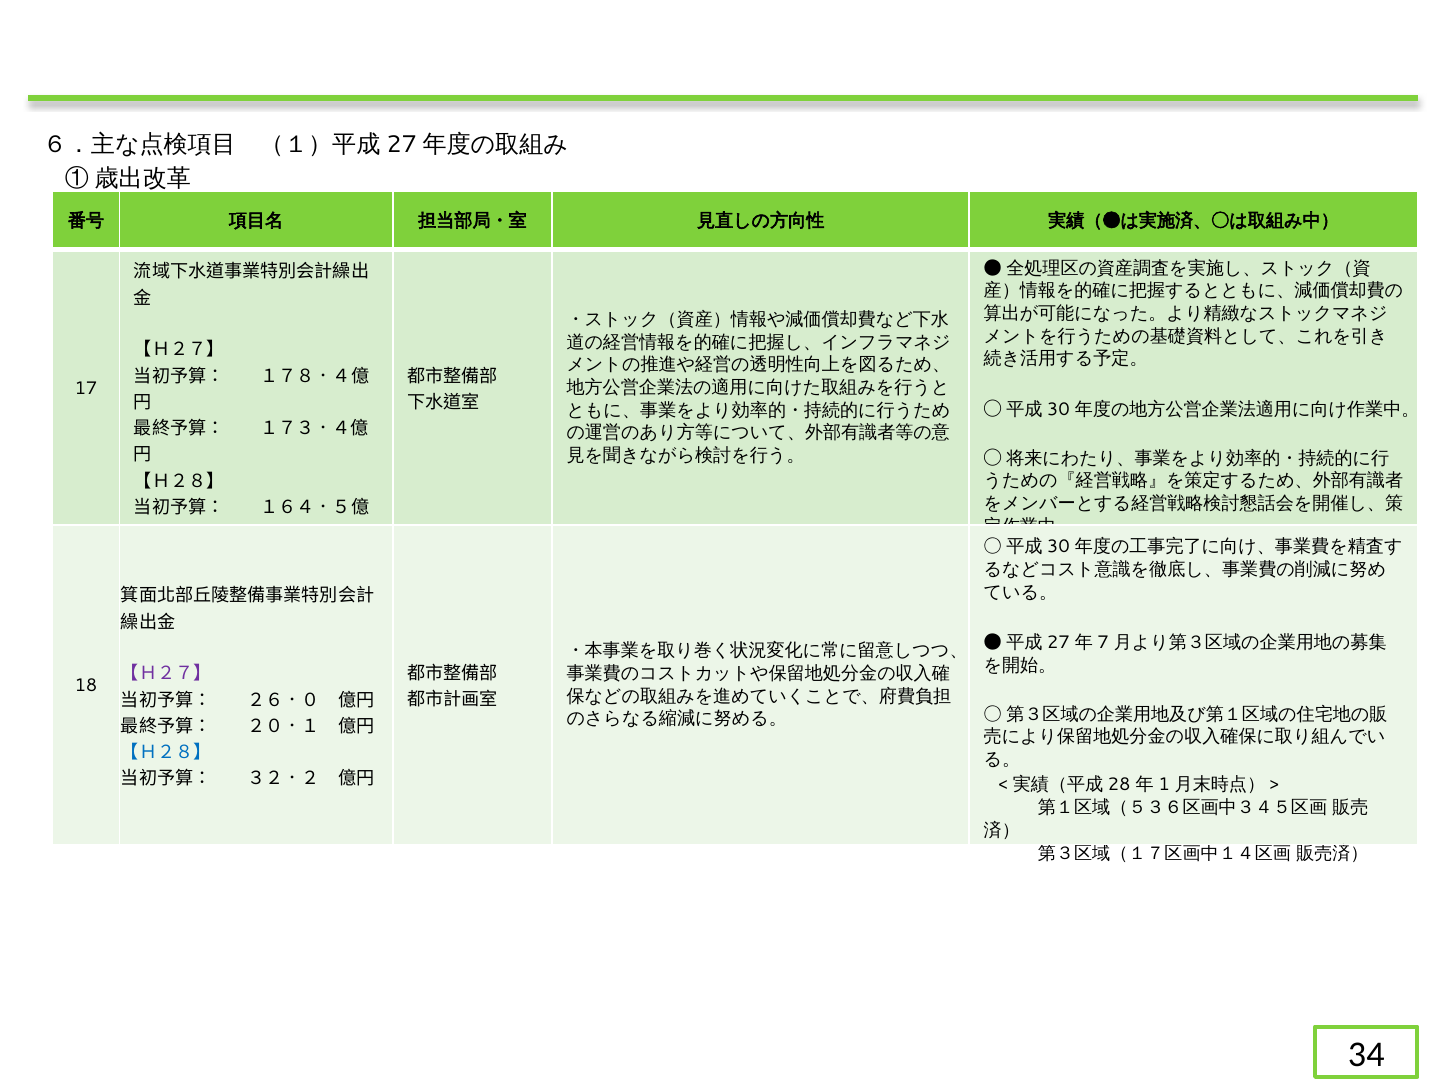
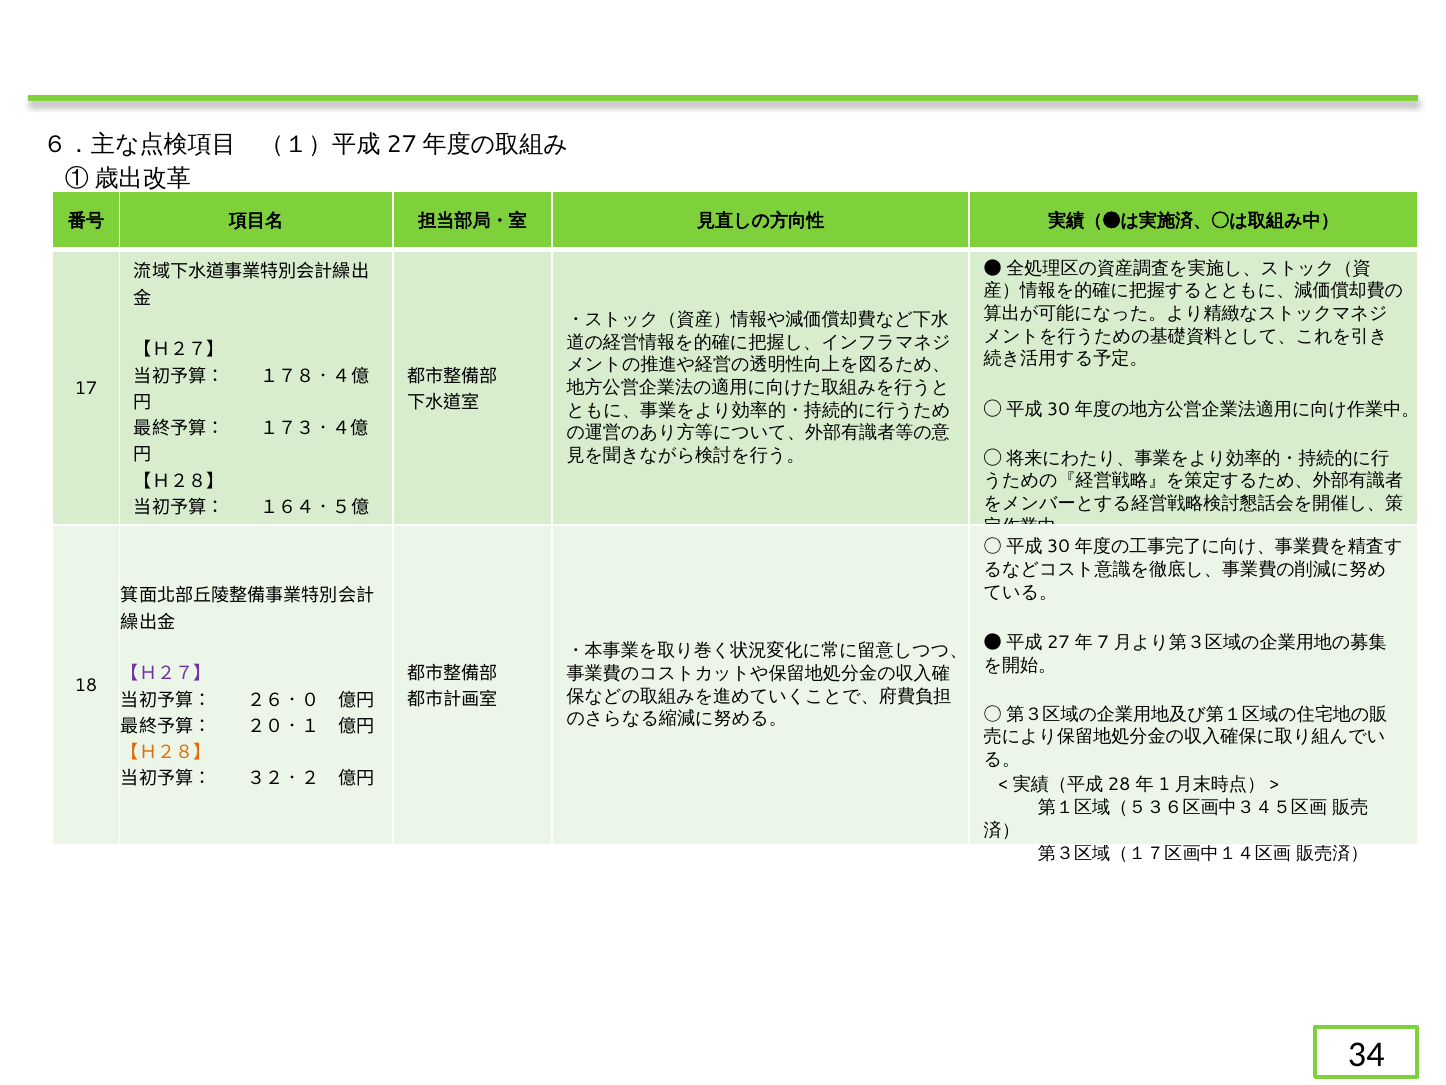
【Ｈ２８】 colour: blue -> orange (166, 752)
